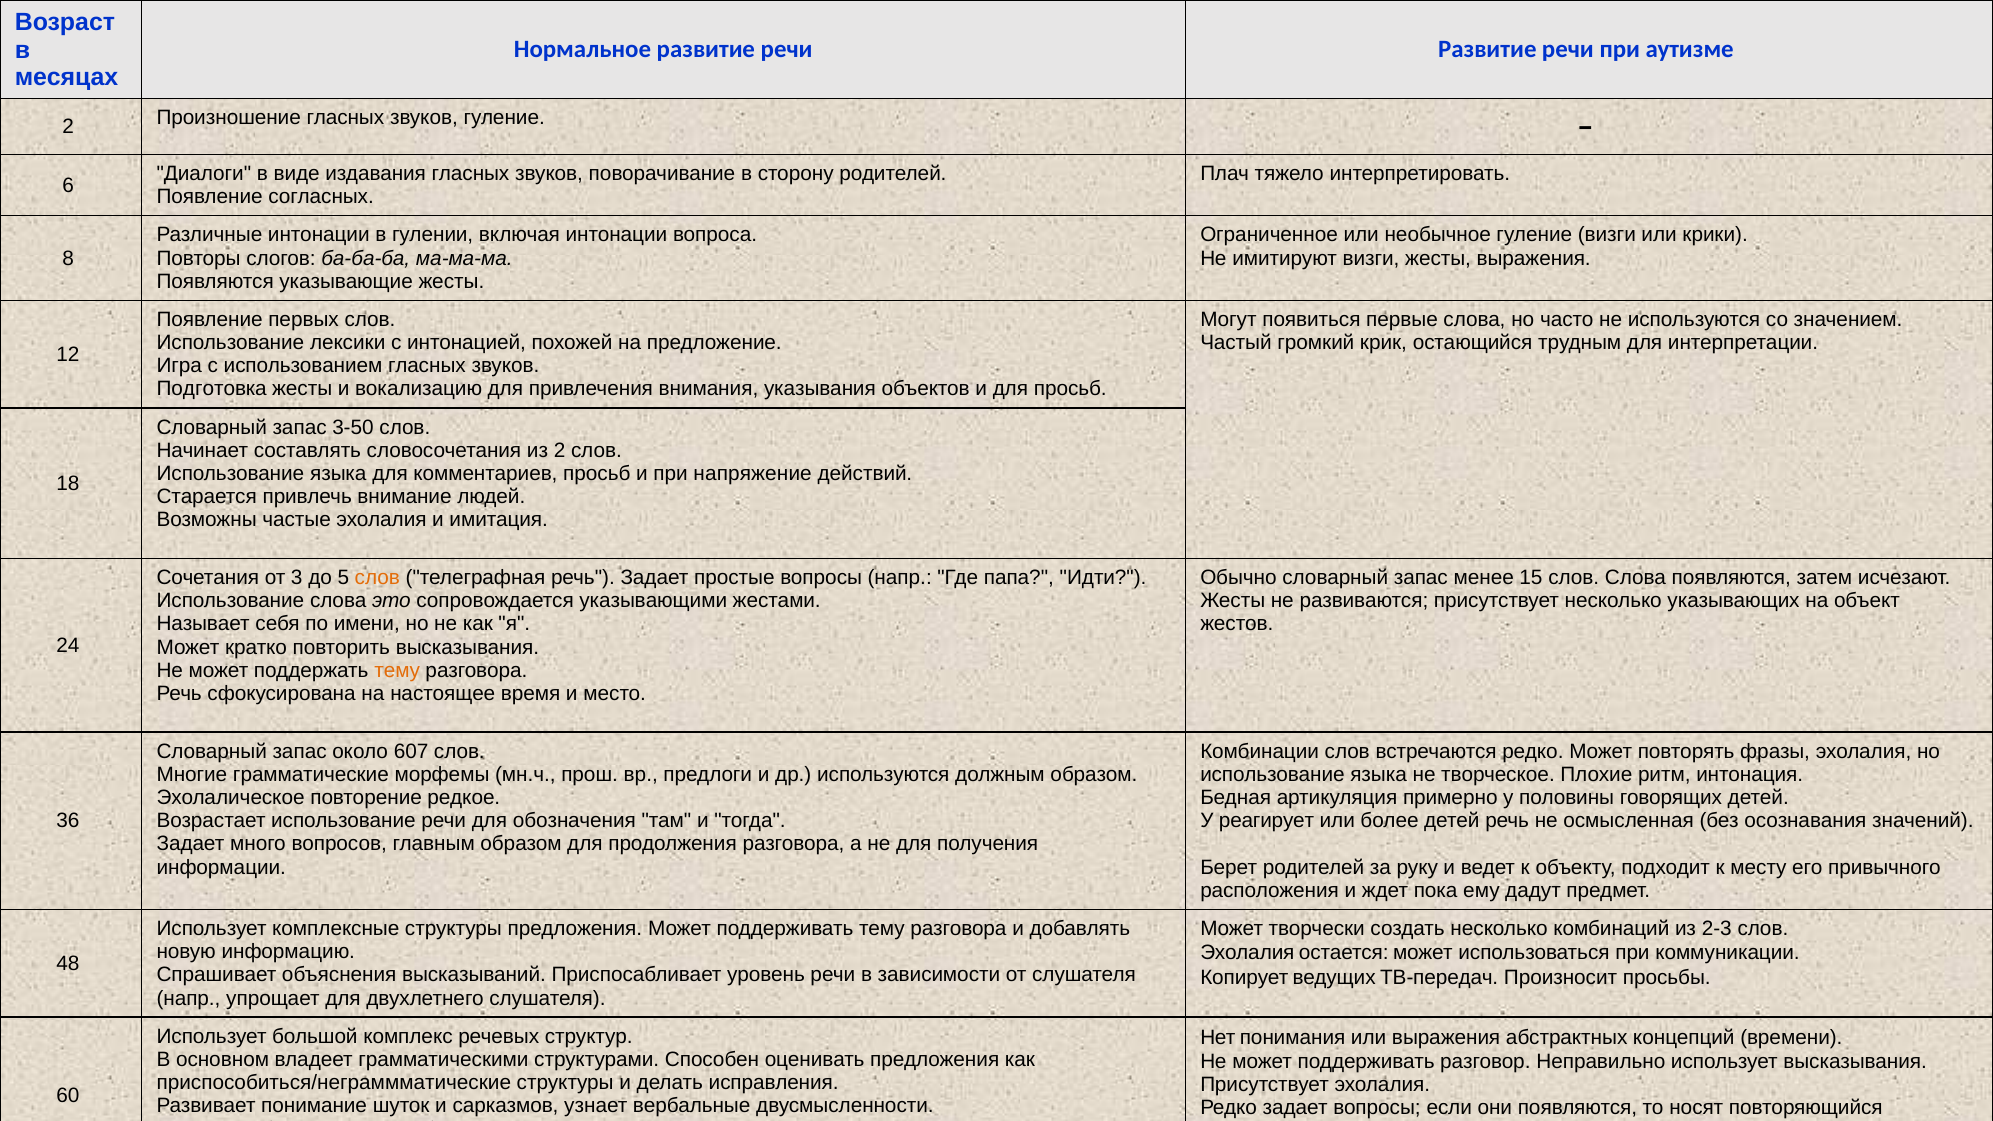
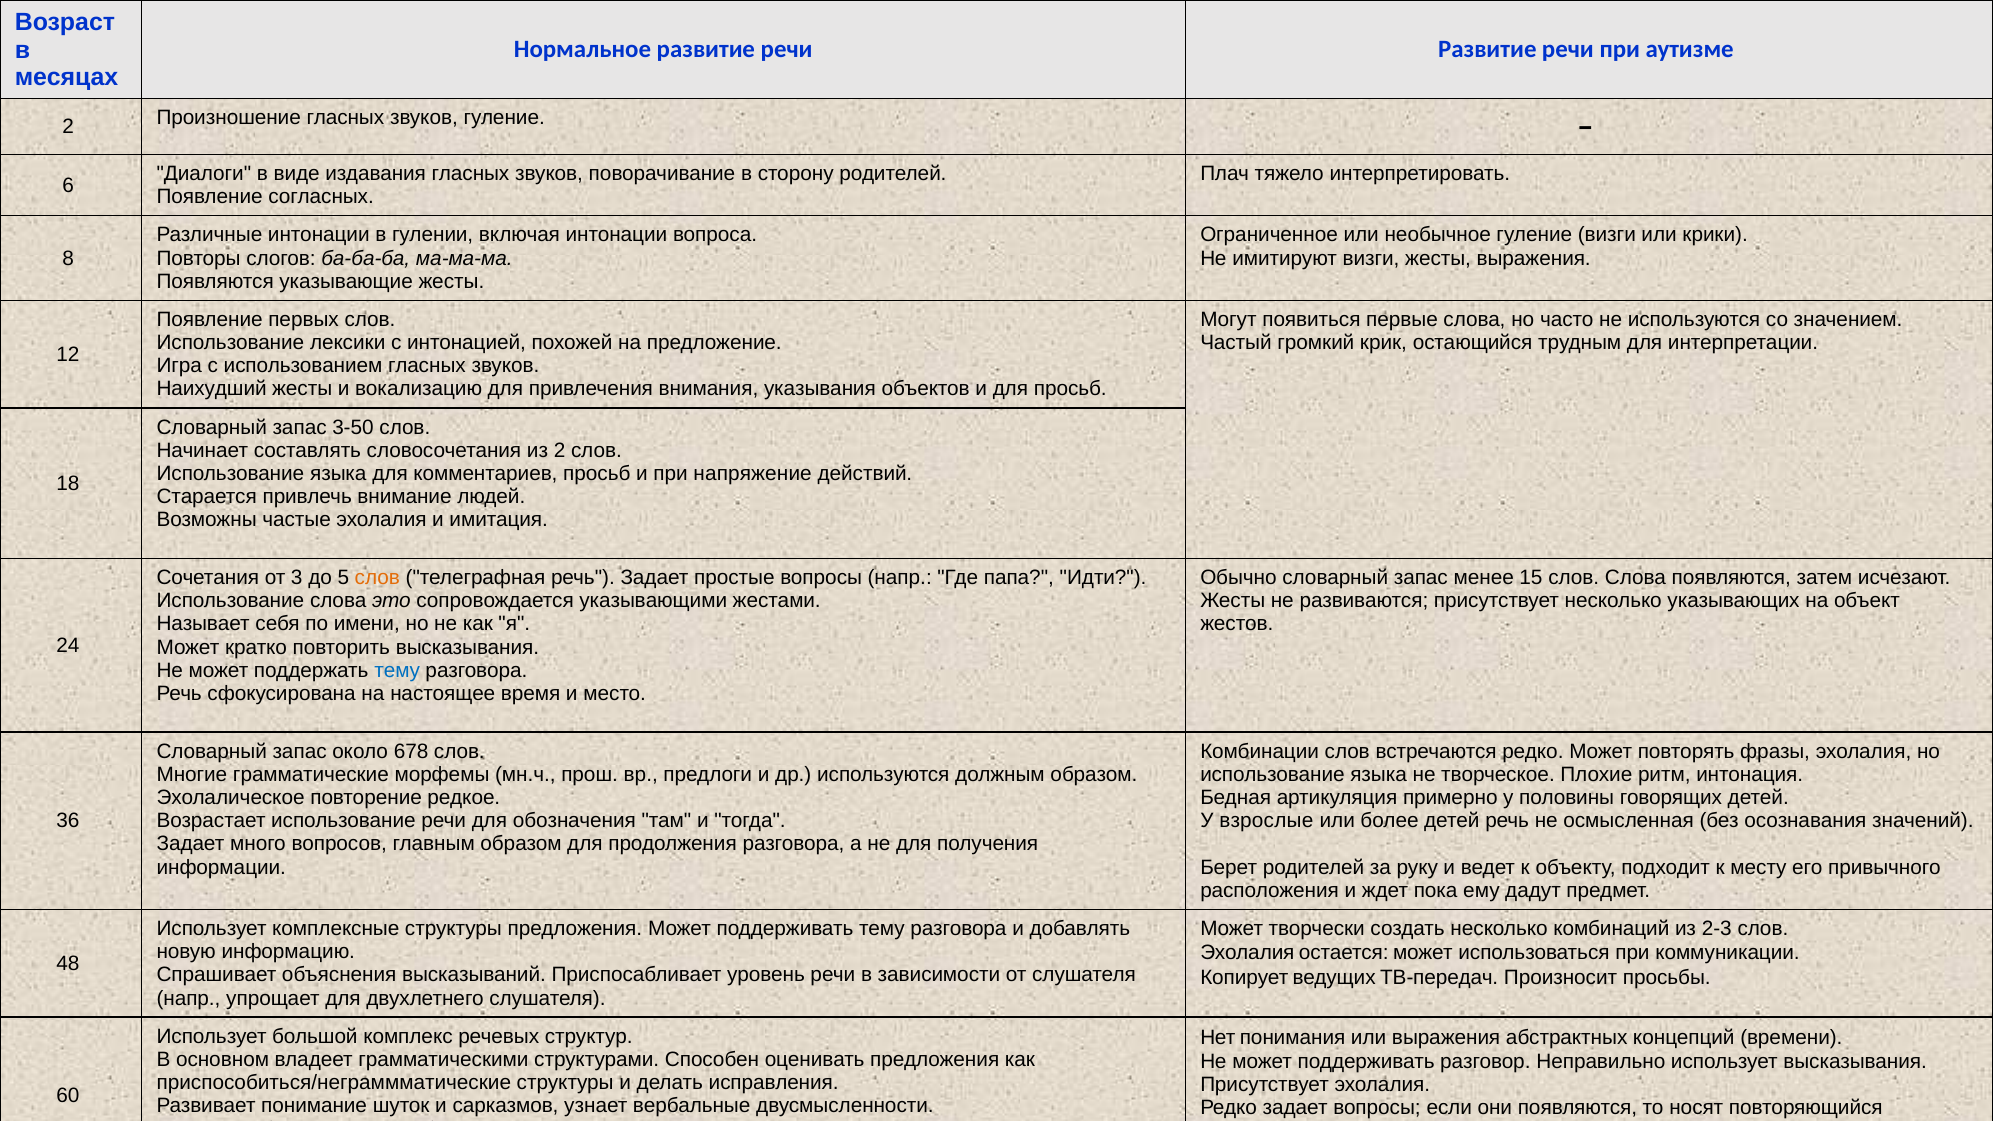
Подготовка: Подготовка -> Наихудший (212, 389)
тему colour: orange -> blue (397, 671)
607: 607 -> 678 (411, 751)
реагирует: реагирует -> взрослые (1266, 821)
